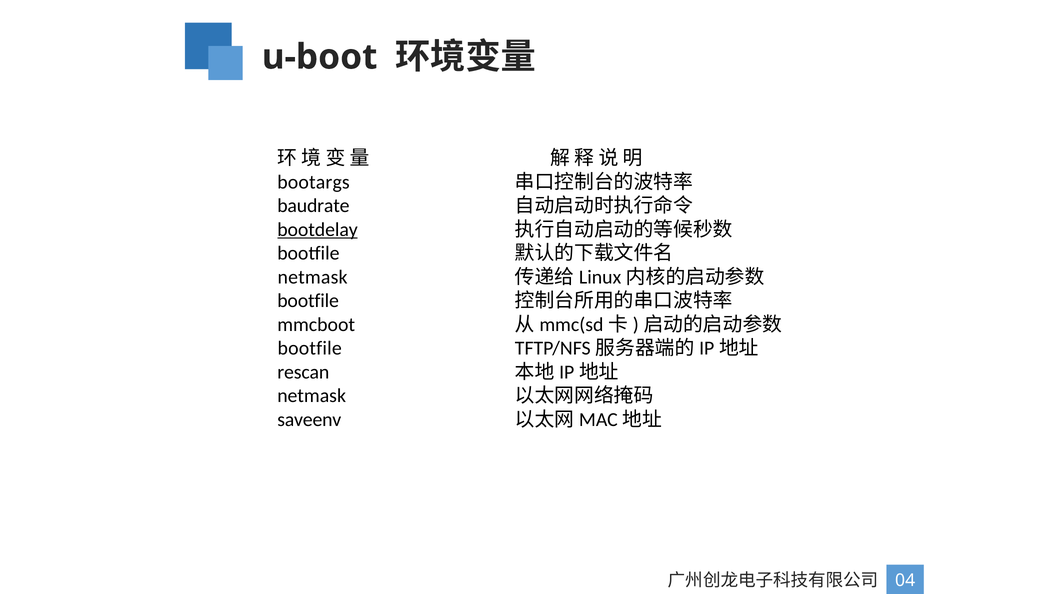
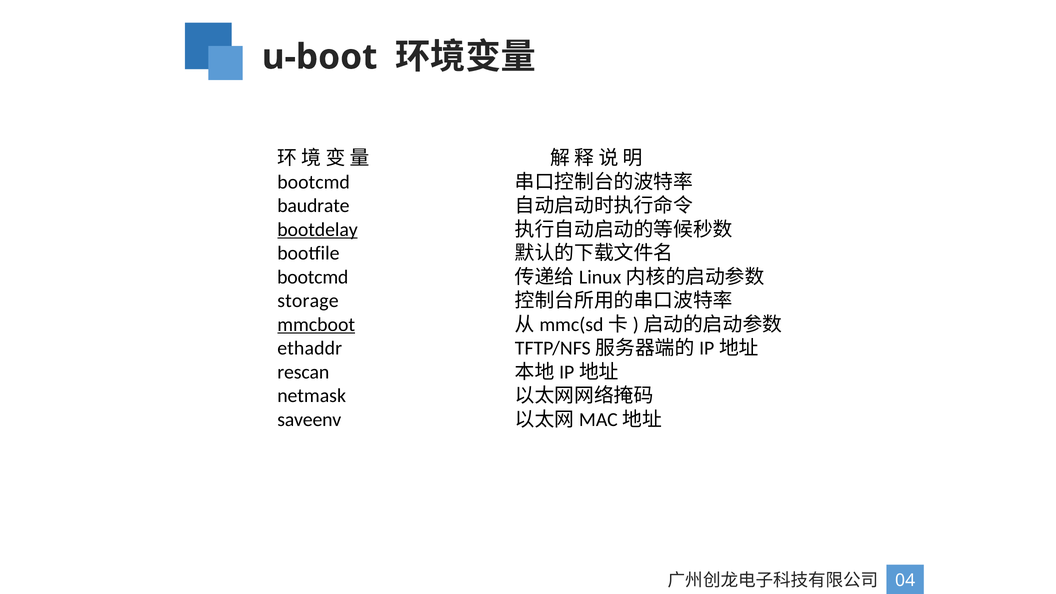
bootargs: bootargs -> bootcmd (314, 182)
netmask: netmask -> bootcmd (313, 277)
bootfile: bootfile -> storage (308, 301)
mmcboot underline: none -> present (316, 325)
bootfile: bootfile -> ethaddr (310, 348)
